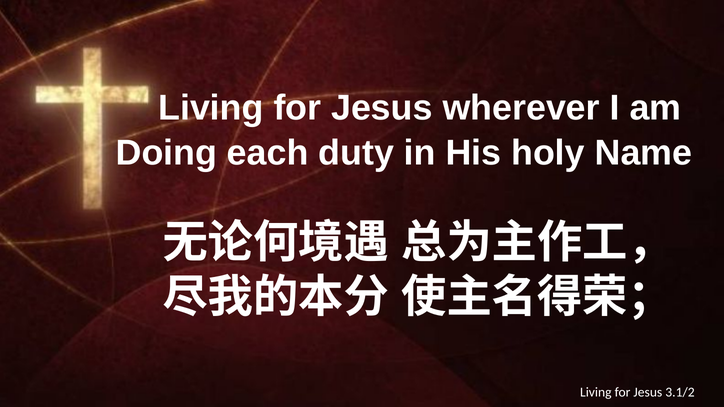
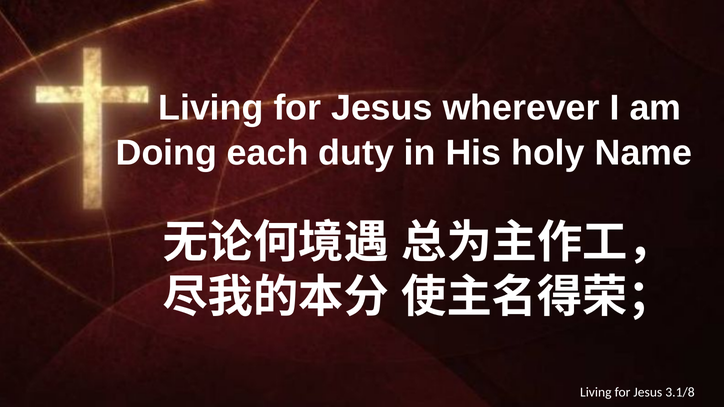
3.1/2: 3.1/2 -> 3.1/8 (680, 393)
